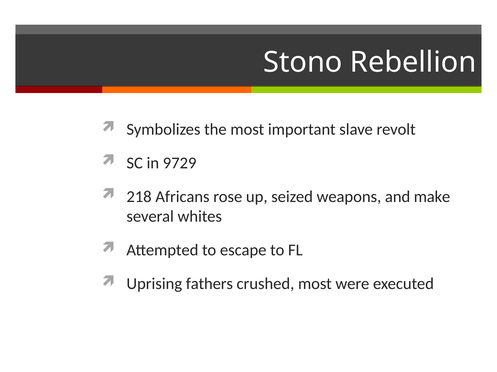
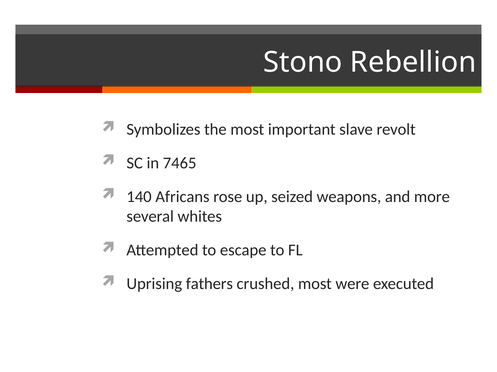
9729: 9729 -> 7465 (180, 163)
218: 218 -> 140 (139, 197)
make: make -> more (432, 197)
